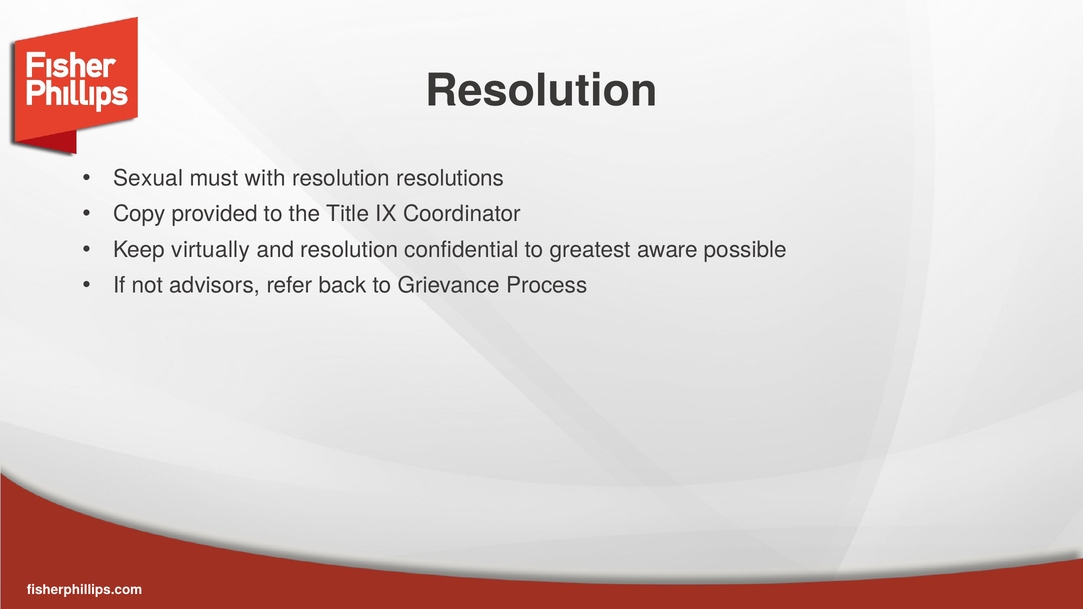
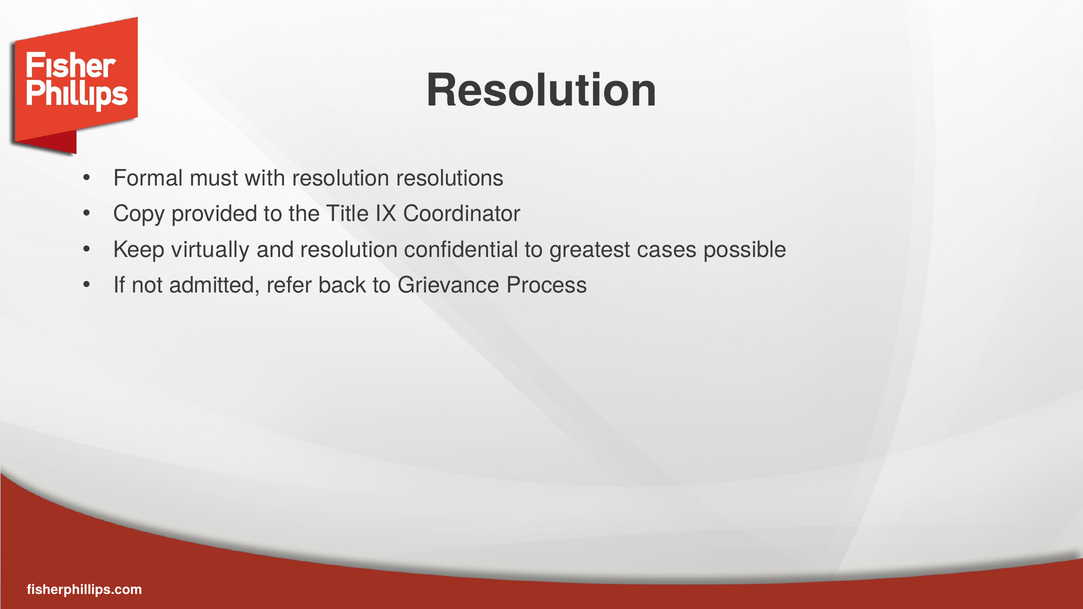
Sexual: Sexual -> Formal (148, 178)
aware: aware -> cases (667, 250)
advisors: advisors -> admitted (215, 285)
